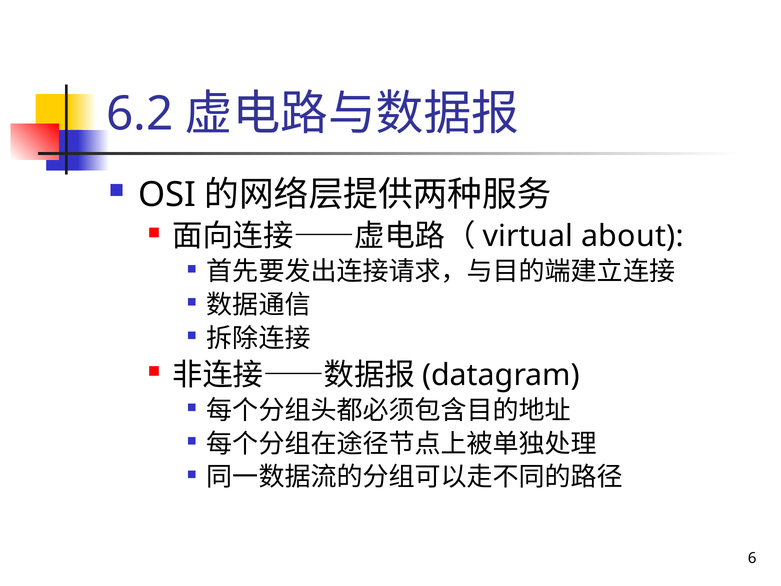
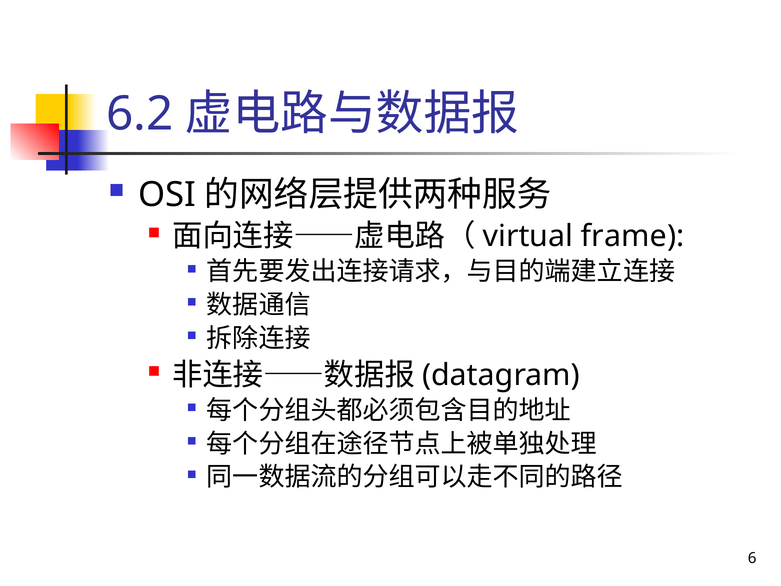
about: about -> frame (633, 236)
